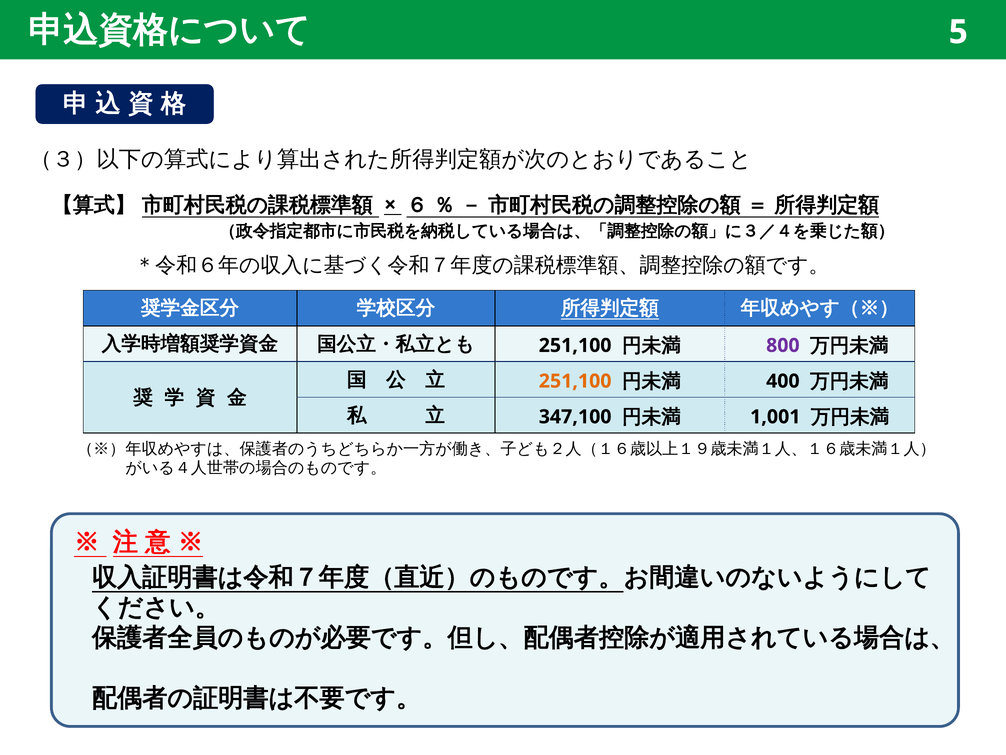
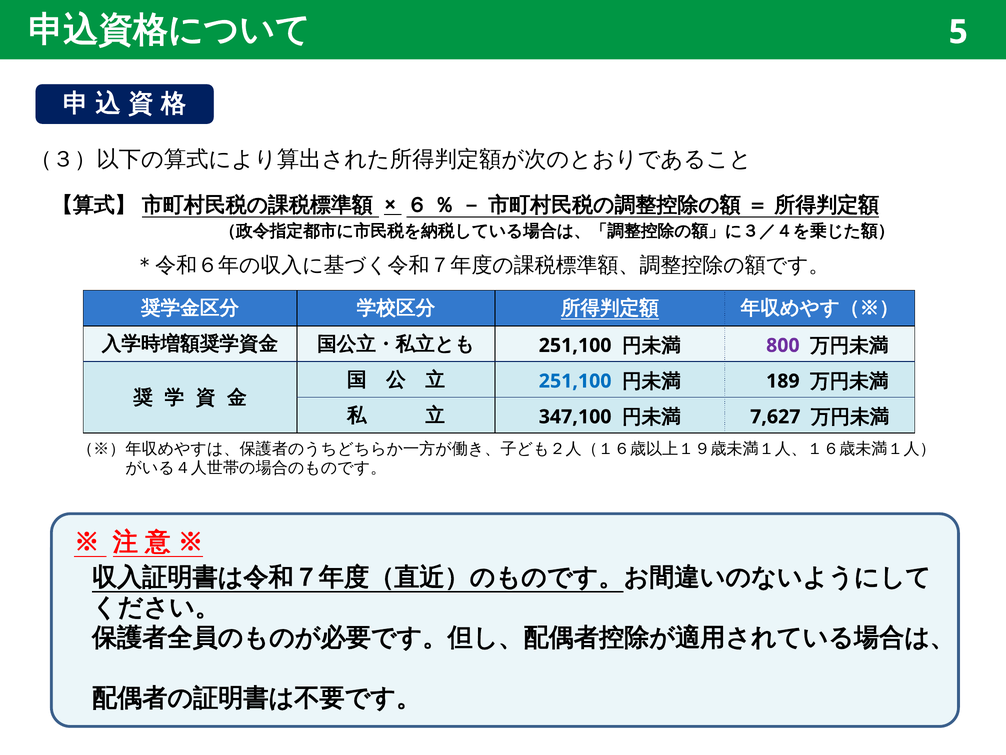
251,100 colour: orange -> blue (575, 381)
400: 400 -> 189 (783, 381)
1,001: 1,001 -> 7,627 (775, 417)
